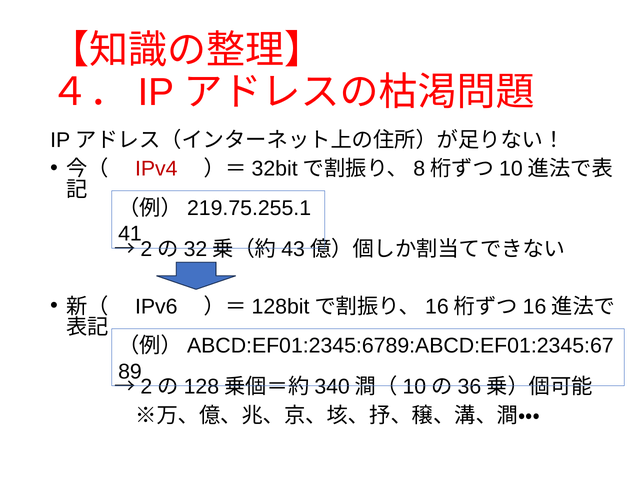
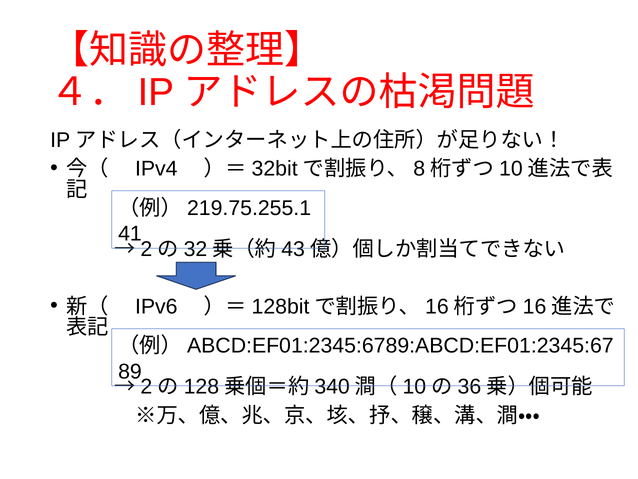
IPv4 colour: red -> black (156, 169)
